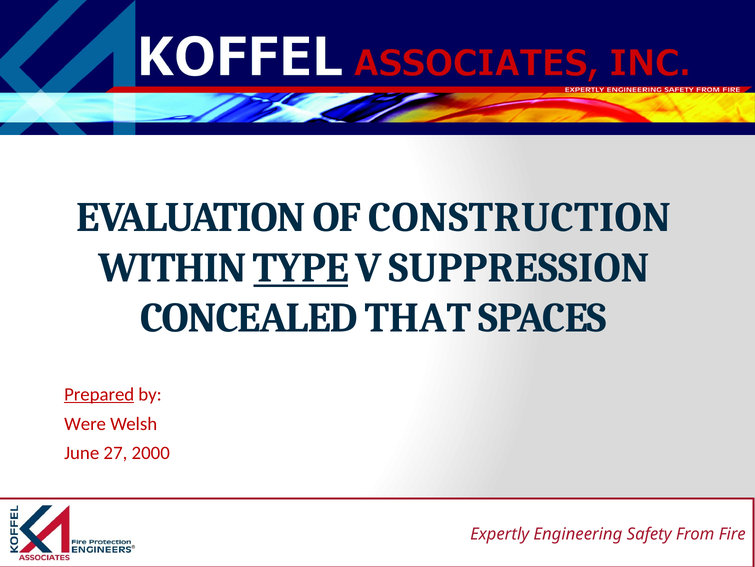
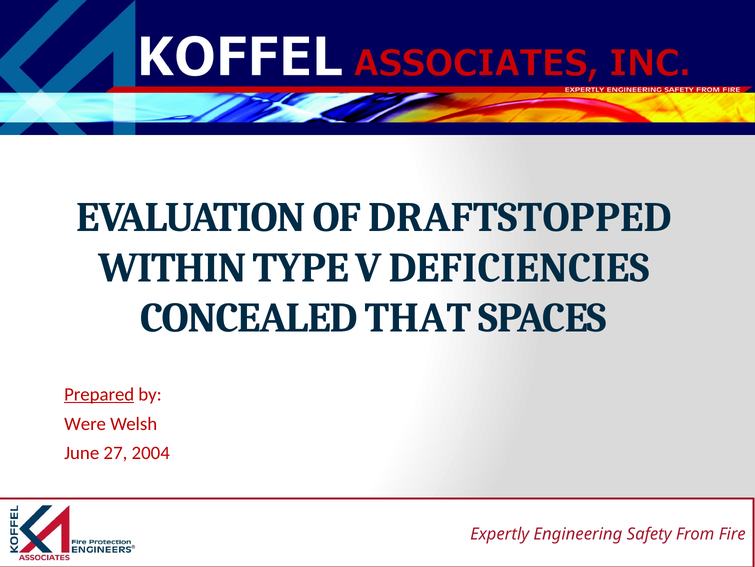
CONSTRUCTION: CONSTRUCTION -> DRAFTSTOPPED (520, 217)
TYPE underline: present -> none (301, 267)
SUPPRESSION: SUPPRESSION -> DEFICIENCIES (519, 267)
2000: 2000 -> 2004 (151, 453)
